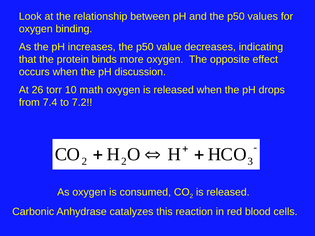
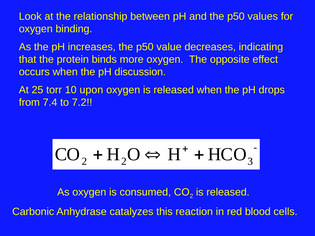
26: 26 -> 25 (37, 90)
math: math -> upon (91, 90)
